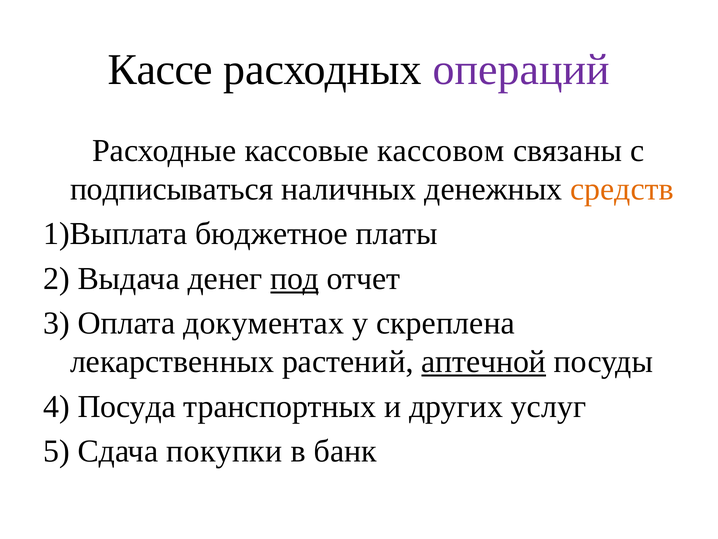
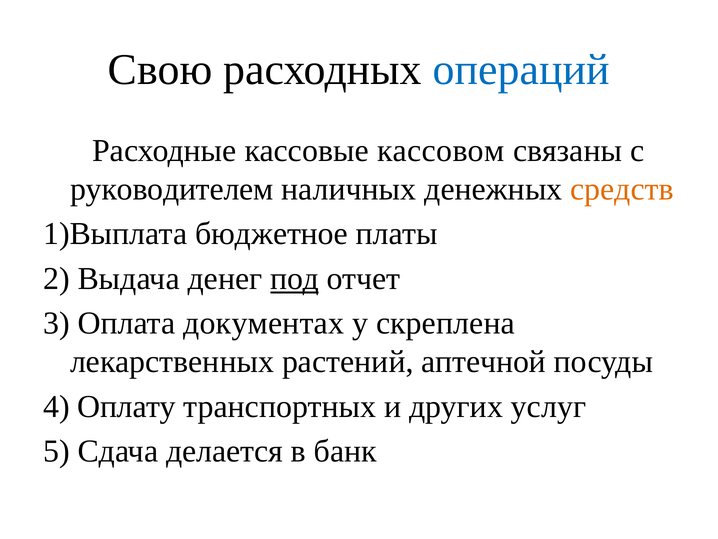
Кассе: Кассе -> Свою (160, 70)
операций colour: purple -> blue (521, 70)
подписываться: подписываться -> руководителем (172, 189)
аптечной underline: present -> none (484, 361)
Посуда: Посуда -> Оплату (127, 406)
покупки: покупки -> делается (225, 451)
